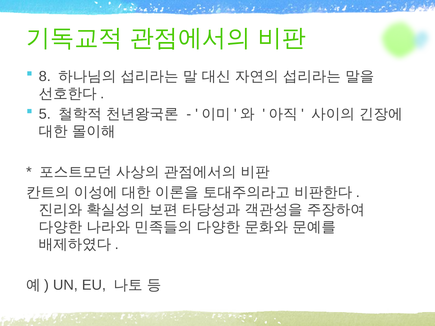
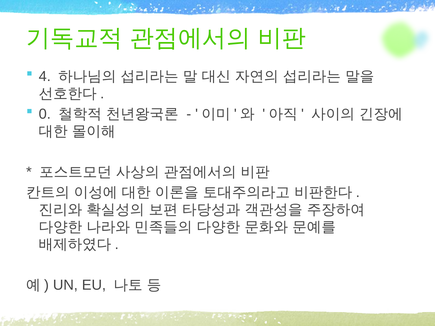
8: 8 -> 4 (45, 76)
5: 5 -> 0 (45, 114)
